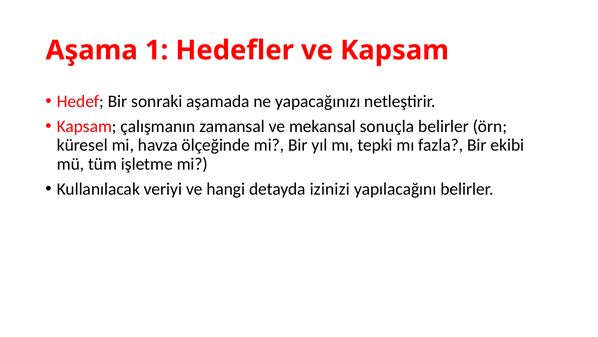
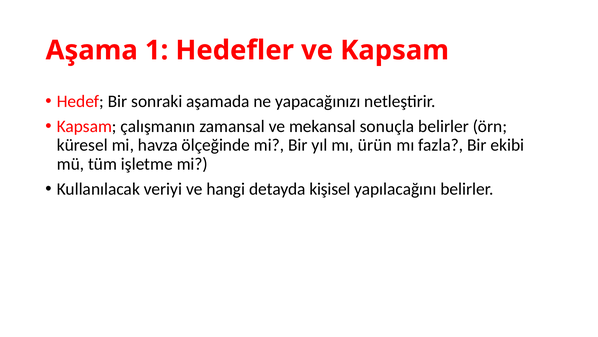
tepki: tepki -> ürün (375, 145)
izinizi: izinizi -> kişisel (330, 189)
